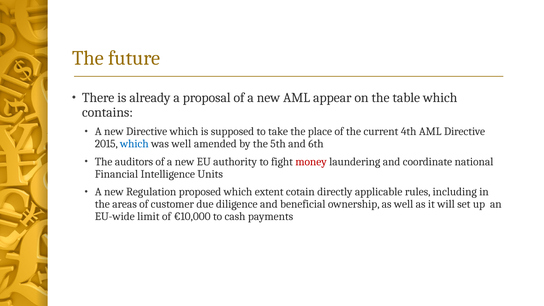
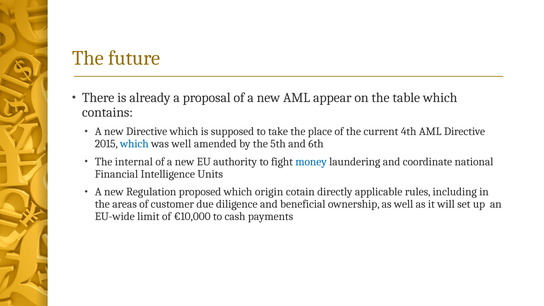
auditors: auditors -> internal (134, 162)
money colour: red -> blue (311, 162)
extent: extent -> origin (269, 192)
